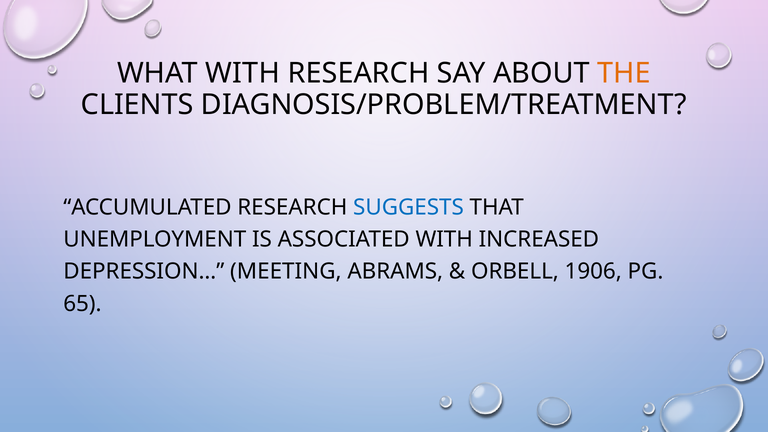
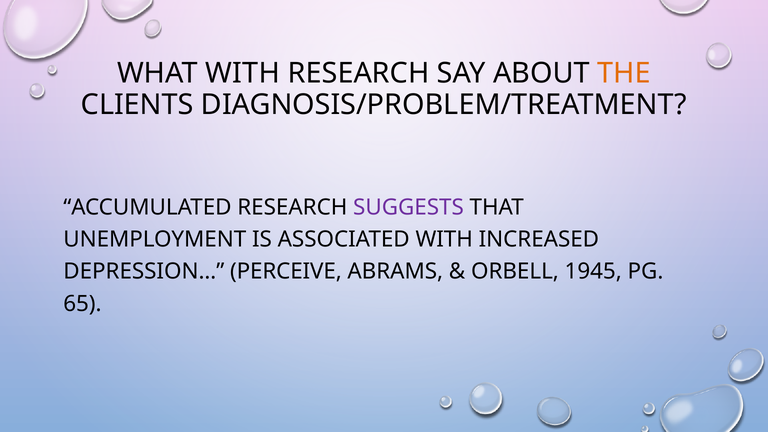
SUGGESTS colour: blue -> purple (408, 207)
MEETING: MEETING -> PERCEIVE (286, 271)
1906: 1906 -> 1945 (593, 271)
